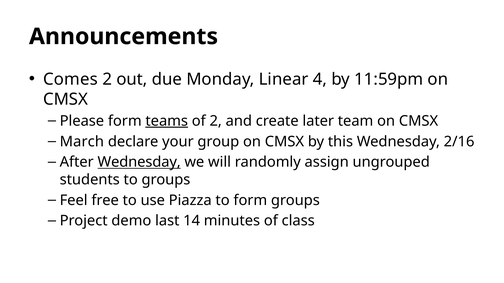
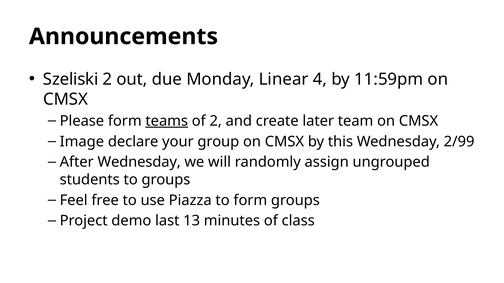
Comes: Comes -> Szeliski (71, 79)
March: March -> Image (82, 142)
2/16: 2/16 -> 2/99 (459, 142)
Wednesday underline: present -> none (139, 162)
14: 14 -> 13 (192, 221)
